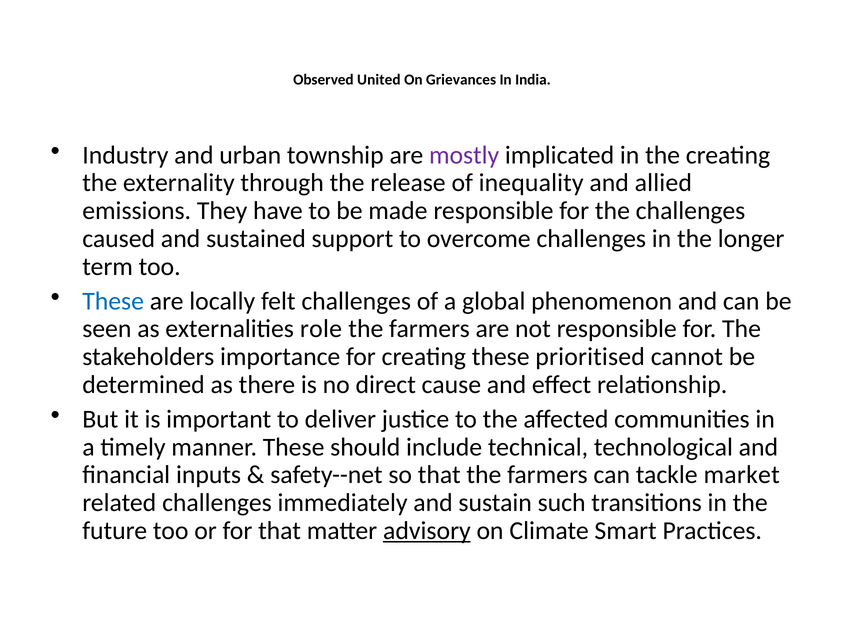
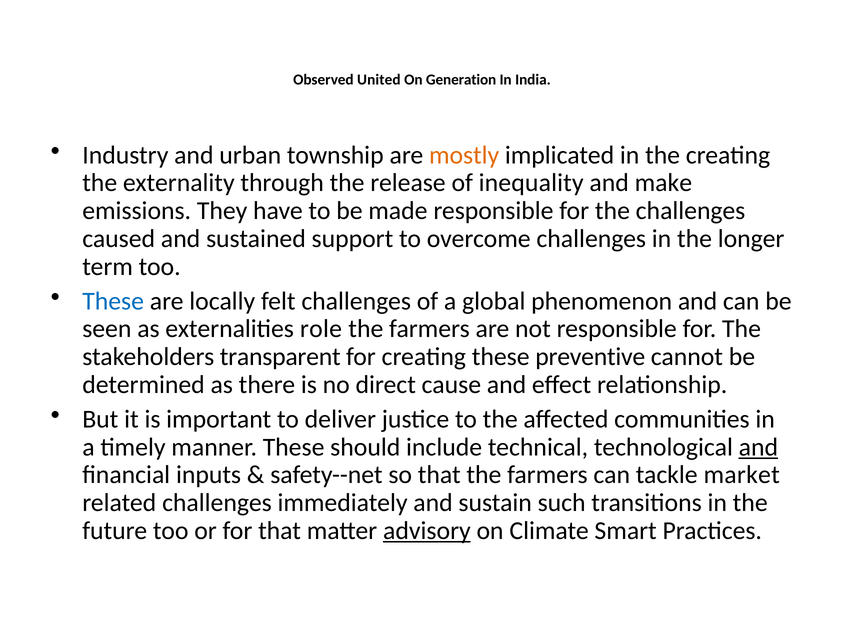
Grievances: Grievances -> Generation (461, 80)
mostly colour: purple -> orange (464, 155)
allied: allied -> make (663, 183)
importance: importance -> transparent (280, 357)
prioritised: prioritised -> preventive (590, 357)
and underline: none -> present (758, 447)
